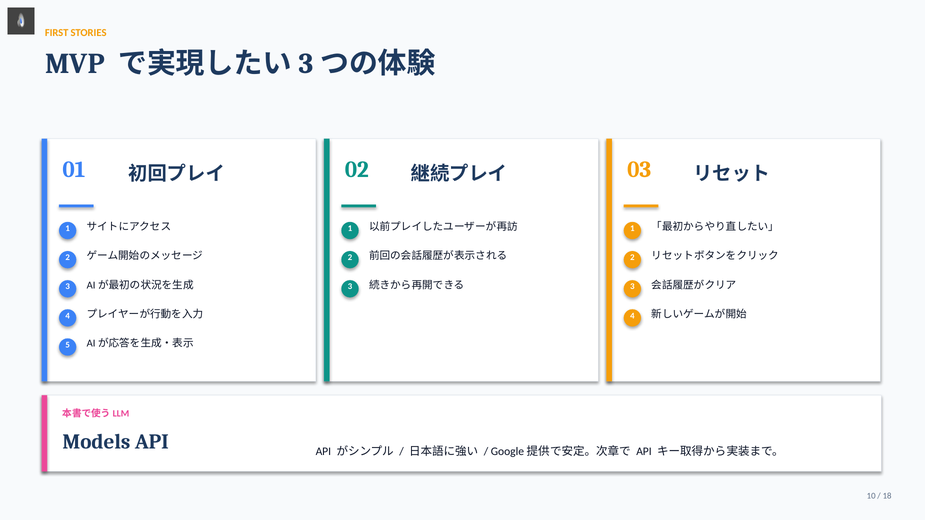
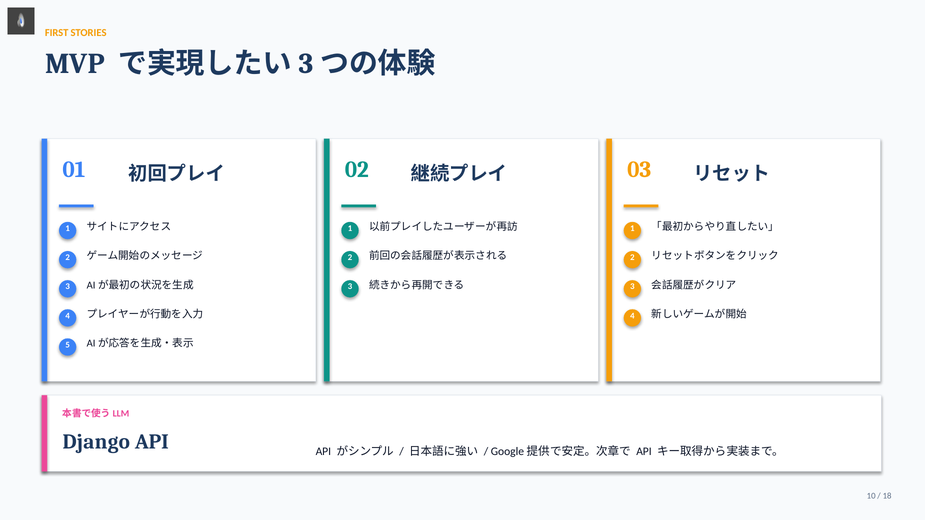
Models: Models -> Django (96, 442)
